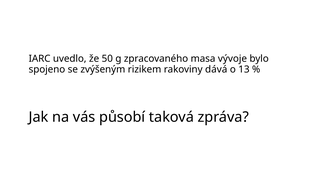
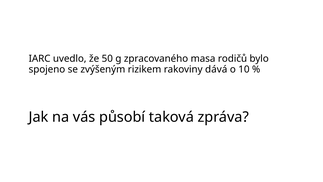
vývoje: vývoje -> rodičů (232, 59)
13: 13 -> 10 (244, 69)
